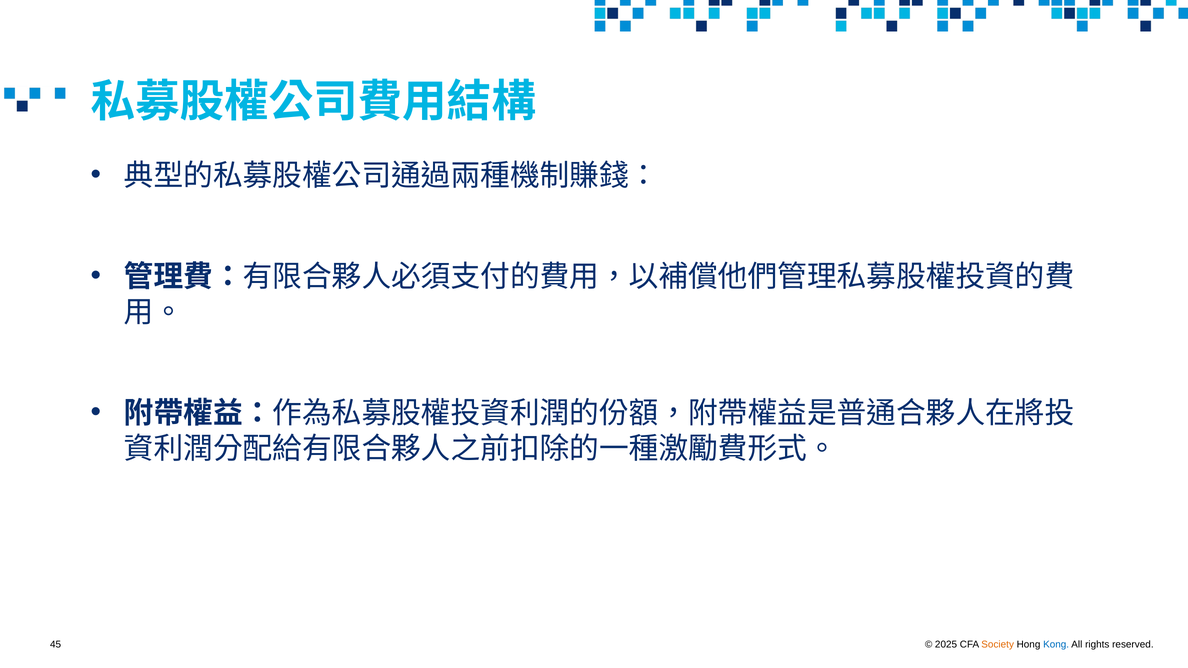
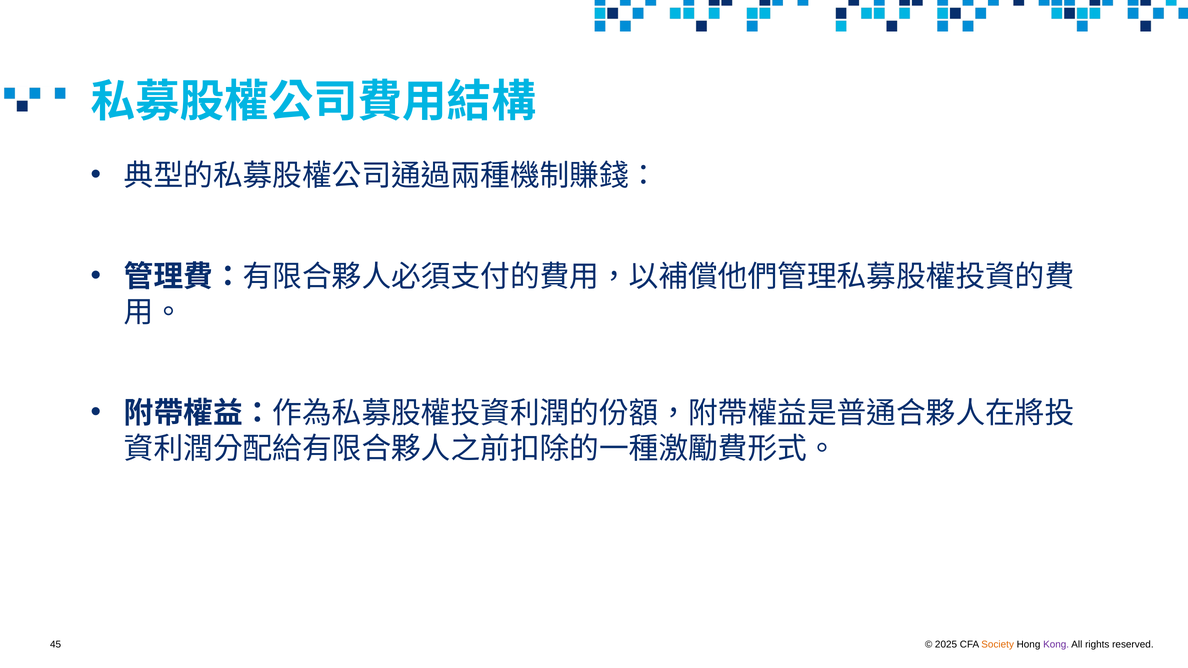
Kong colour: blue -> purple (1056, 645)
